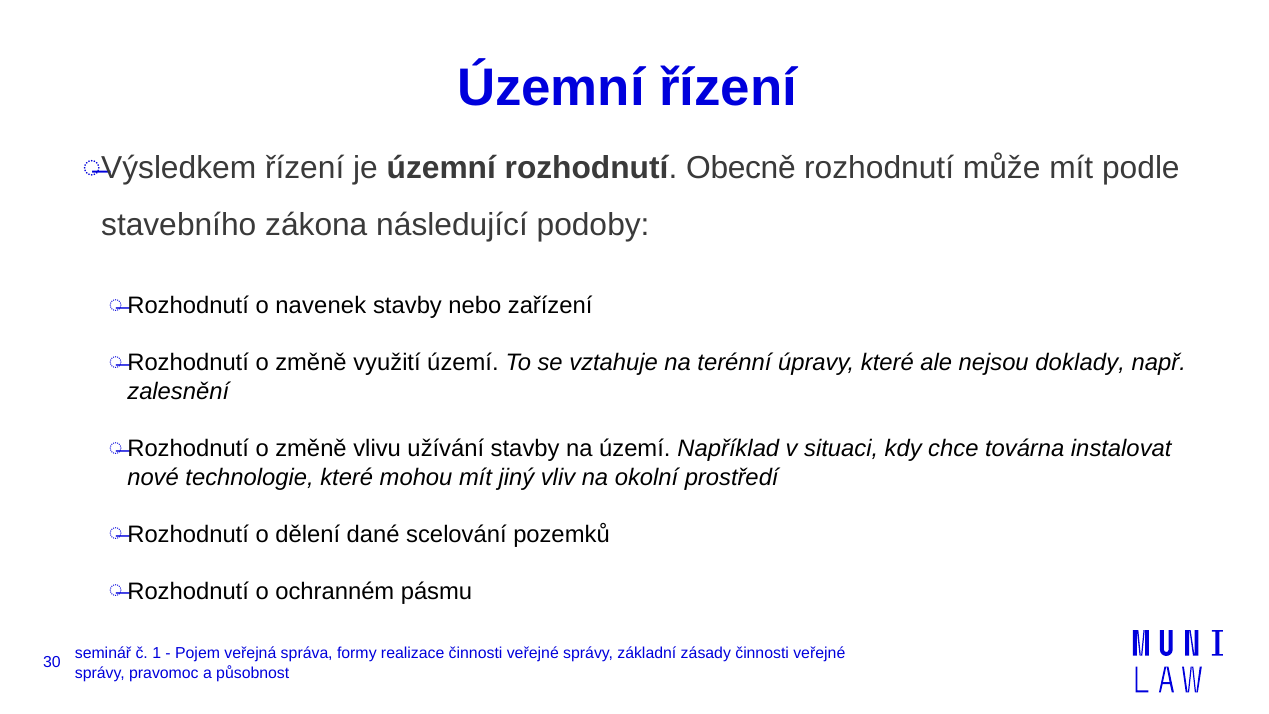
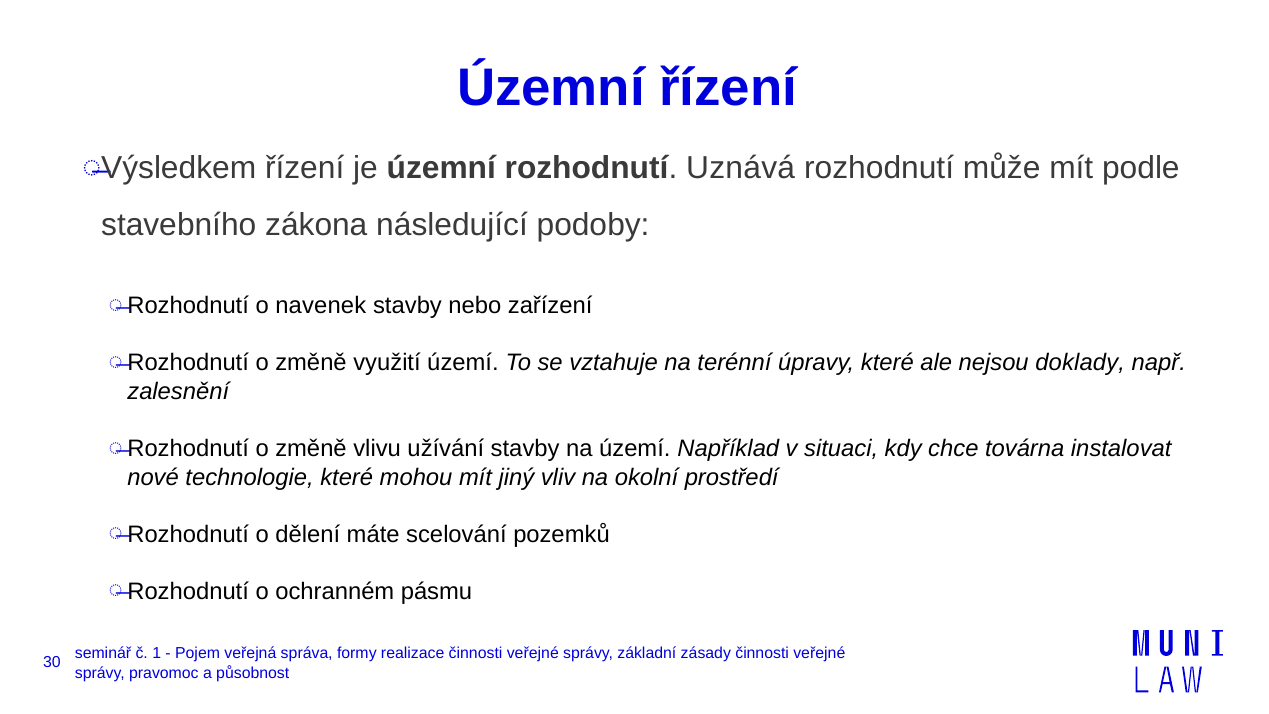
Obecně: Obecně -> Uznává (741, 168)
dané: dané -> máte (373, 534)
